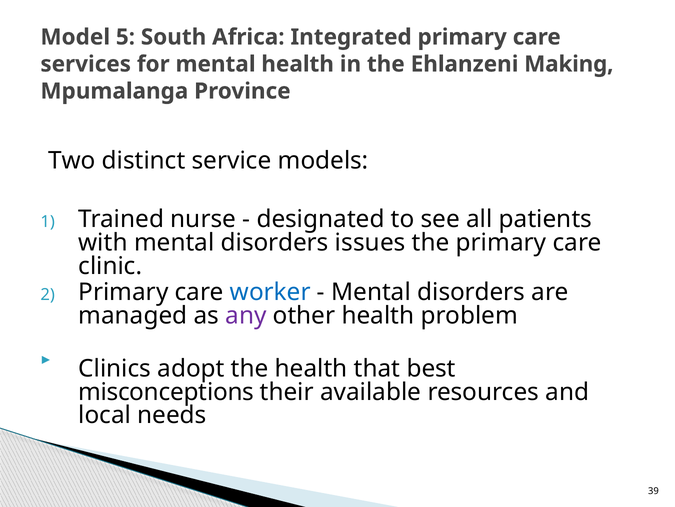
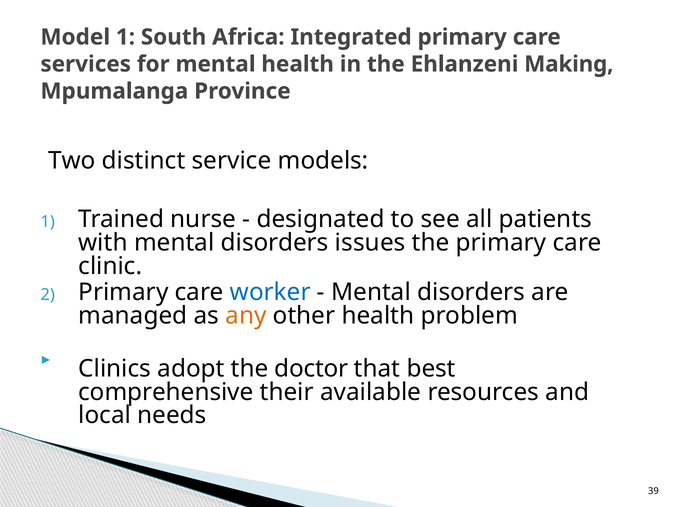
Model 5: 5 -> 1 (125, 37)
any colour: purple -> orange (246, 315)
the health: health -> doctor (311, 368)
misconceptions: misconceptions -> comprehensive (166, 391)
